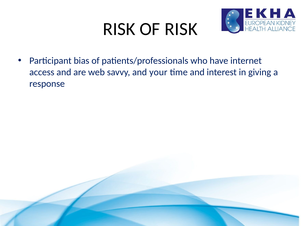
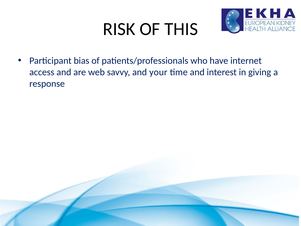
OF RISK: RISK -> THIS (181, 29)
